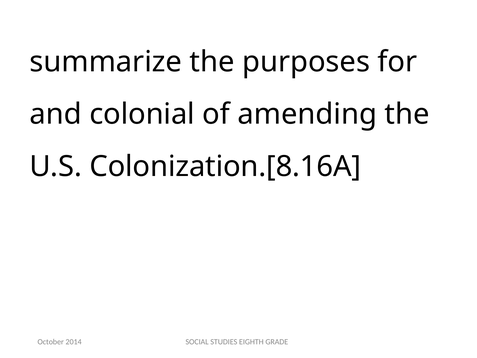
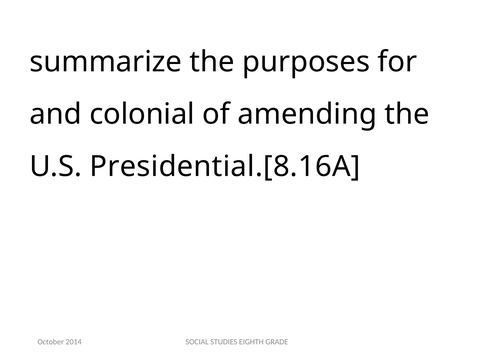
Colonization.[8.16A: Colonization.[8.16A -> Presidential.[8.16A (225, 167)
